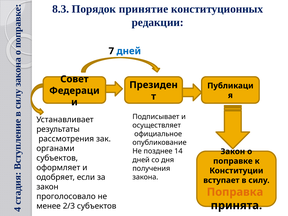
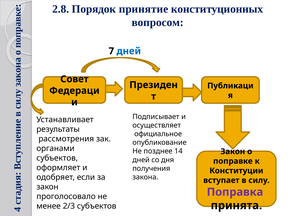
8.3: 8.3 -> 2.8 (61, 9)
редакции: редакции -> вопросом (158, 22)
Поправка colour: orange -> purple (235, 192)
